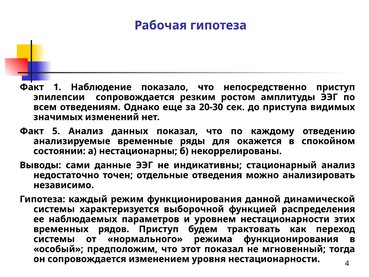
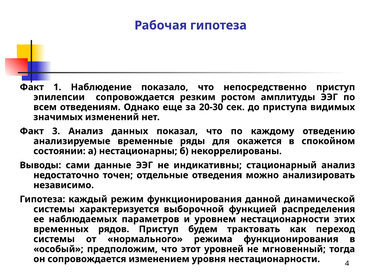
5: 5 -> 3 (56, 131)
этот показал: показал -> уровней (224, 249)
